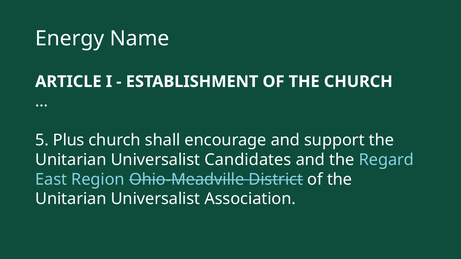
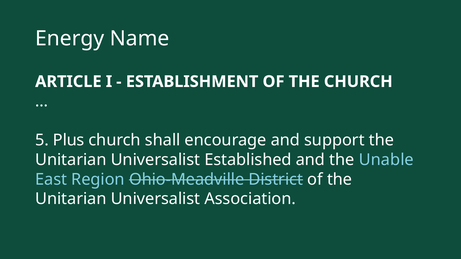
Candidates: Candidates -> Established (248, 160)
Regard: Regard -> Unable (386, 160)
